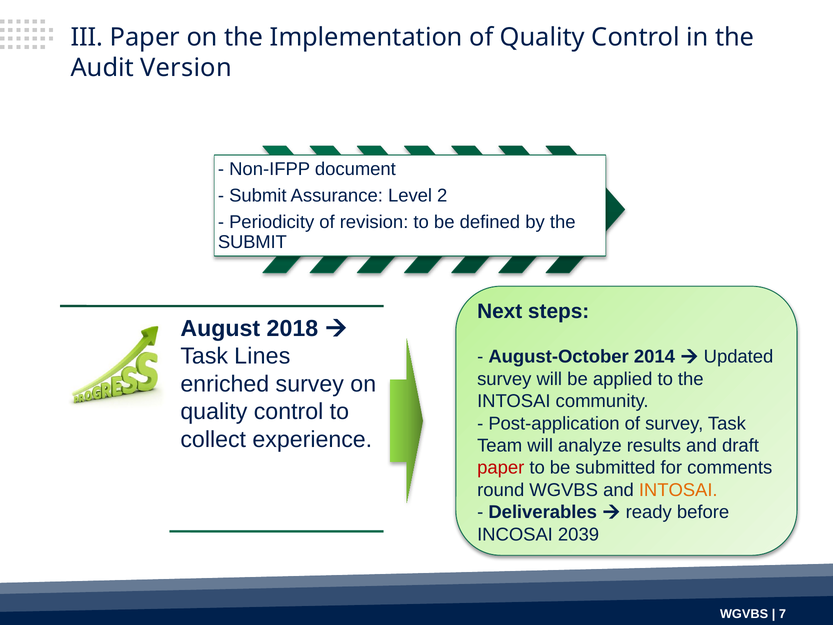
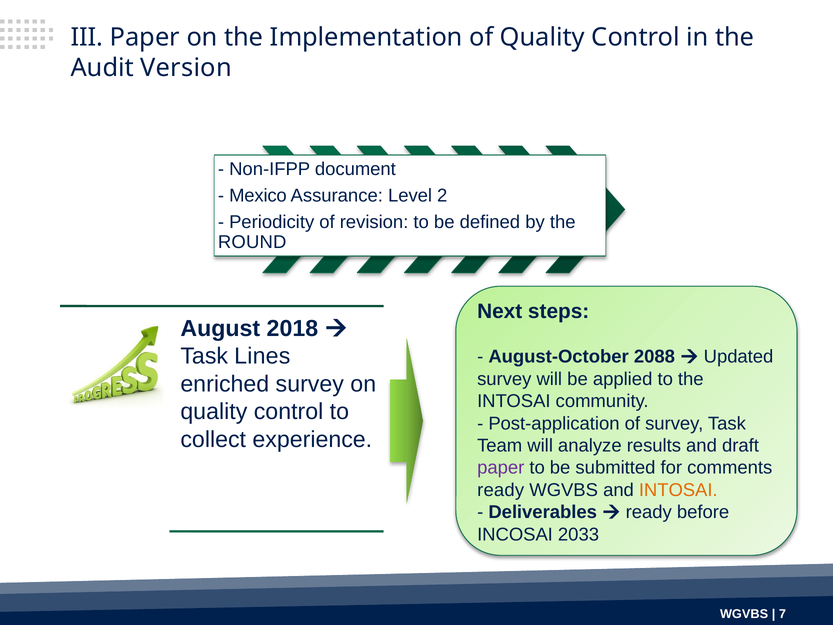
Submit: Submit -> Mexico (258, 195)
SUBMIT: SUBMIT -> ROUND (252, 242)
2014: 2014 -> 2088 (654, 357)
paper colour: red -> purple (501, 468)
round: round -> ready (501, 490)
2039: 2039 -> 2033 (579, 534)
